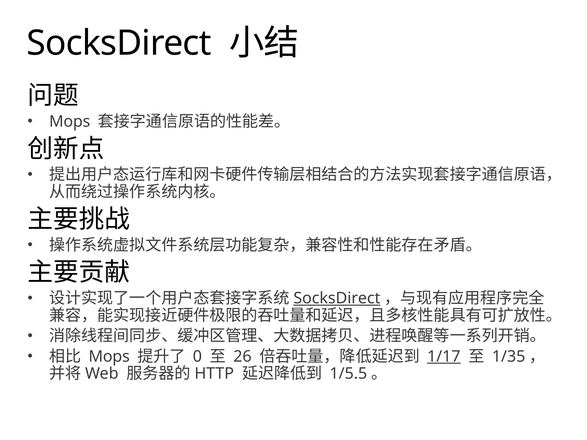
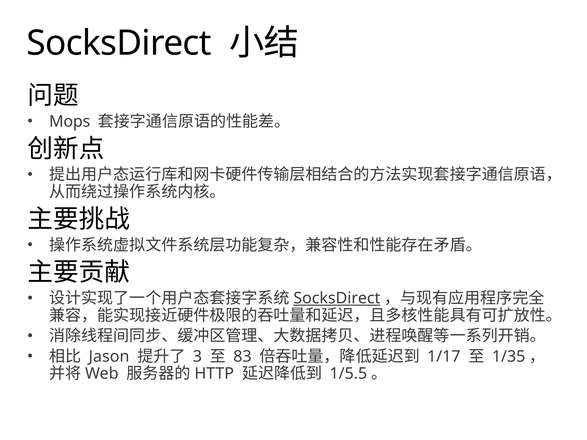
Mops: Mops -> Jason (109, 357)
0: 0 -> 3 (197, 357)
26: 26 -> 83 (242, 357)
1/17 underline: present -> none (444, 357)
